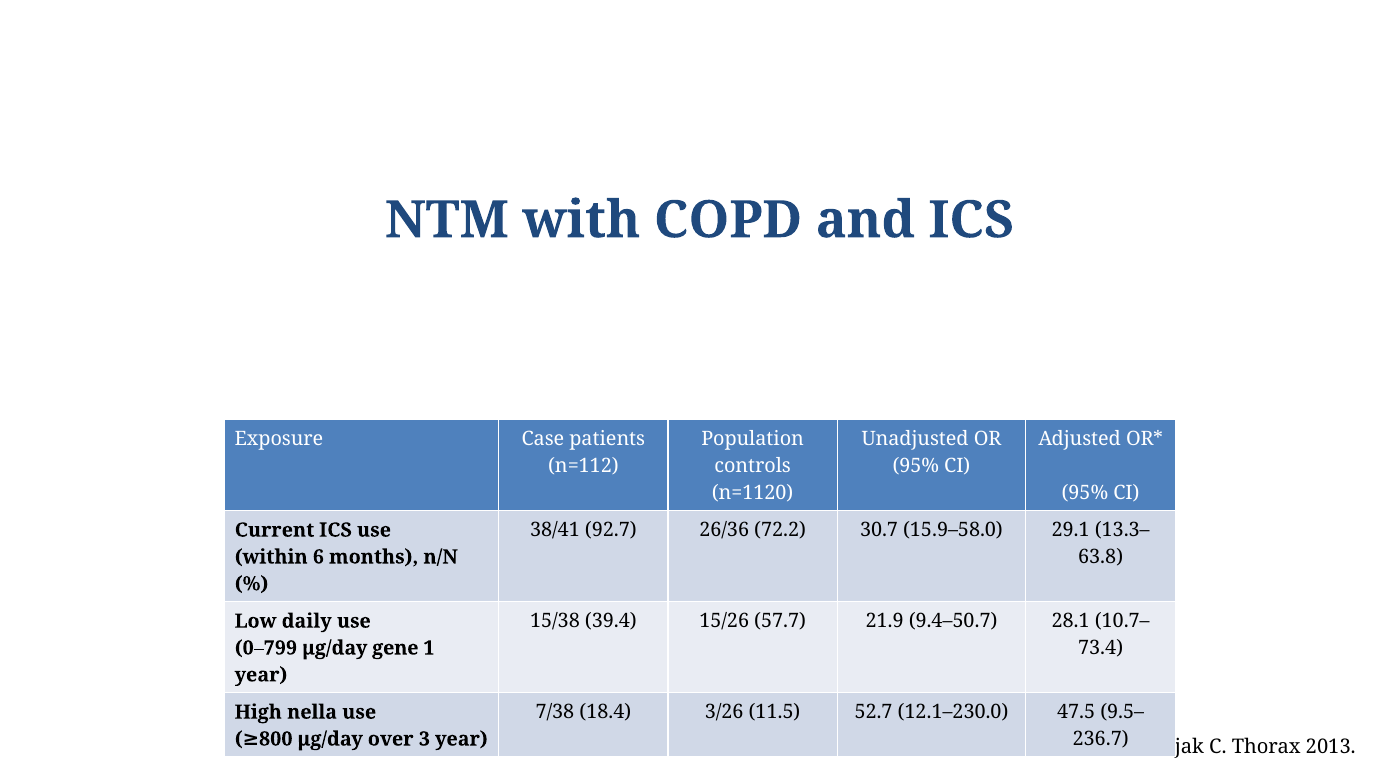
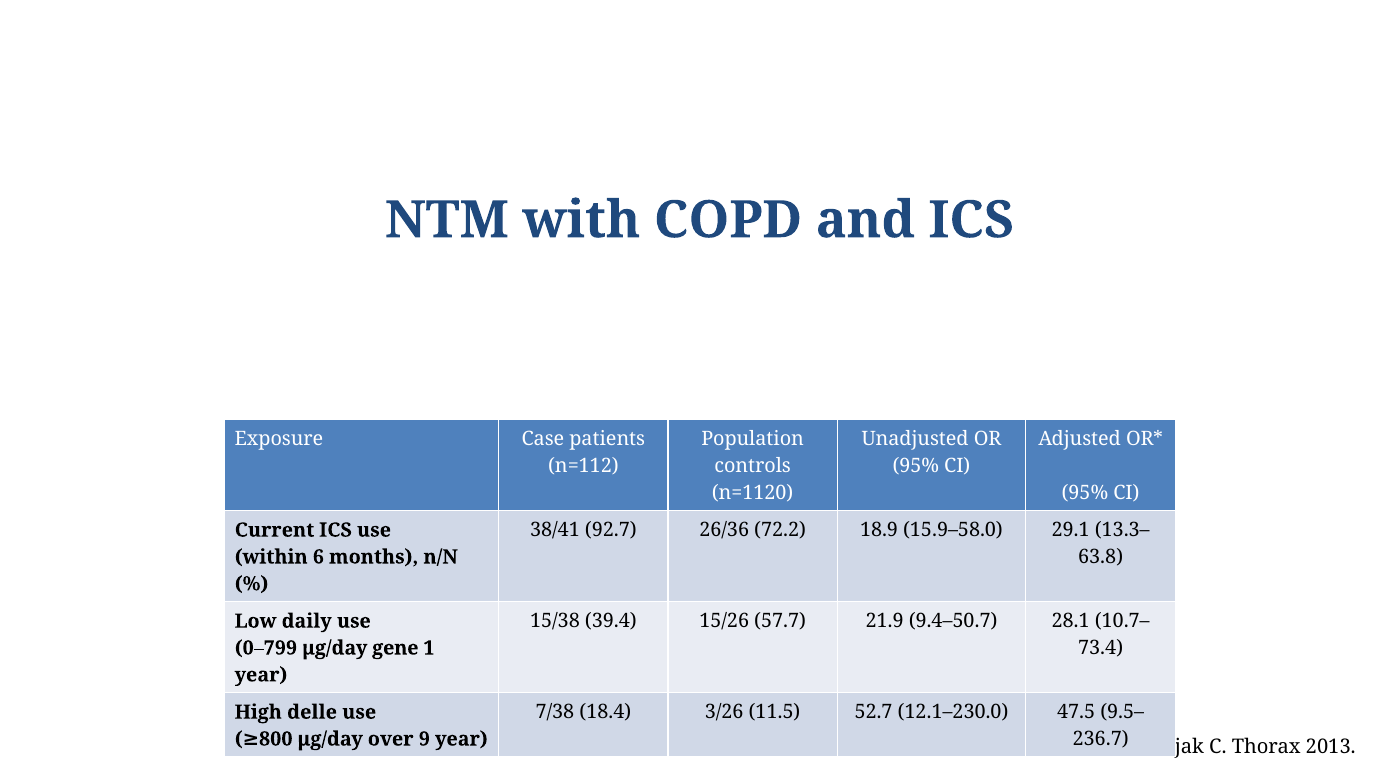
30.7: 30.7 -> 18.9 (879, 530)
nella: nella -> delle (312, 712)
3: 3 -> 9 (424, 739)
